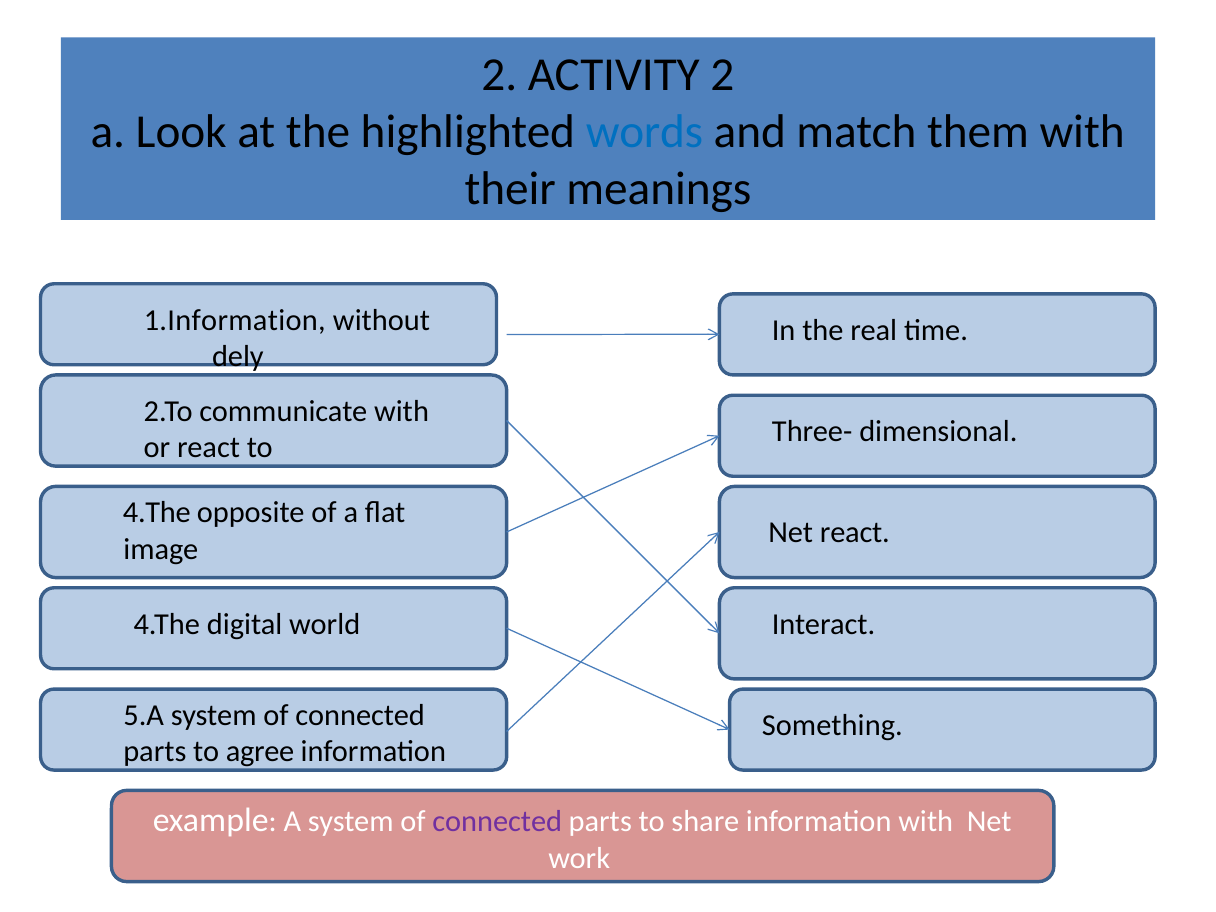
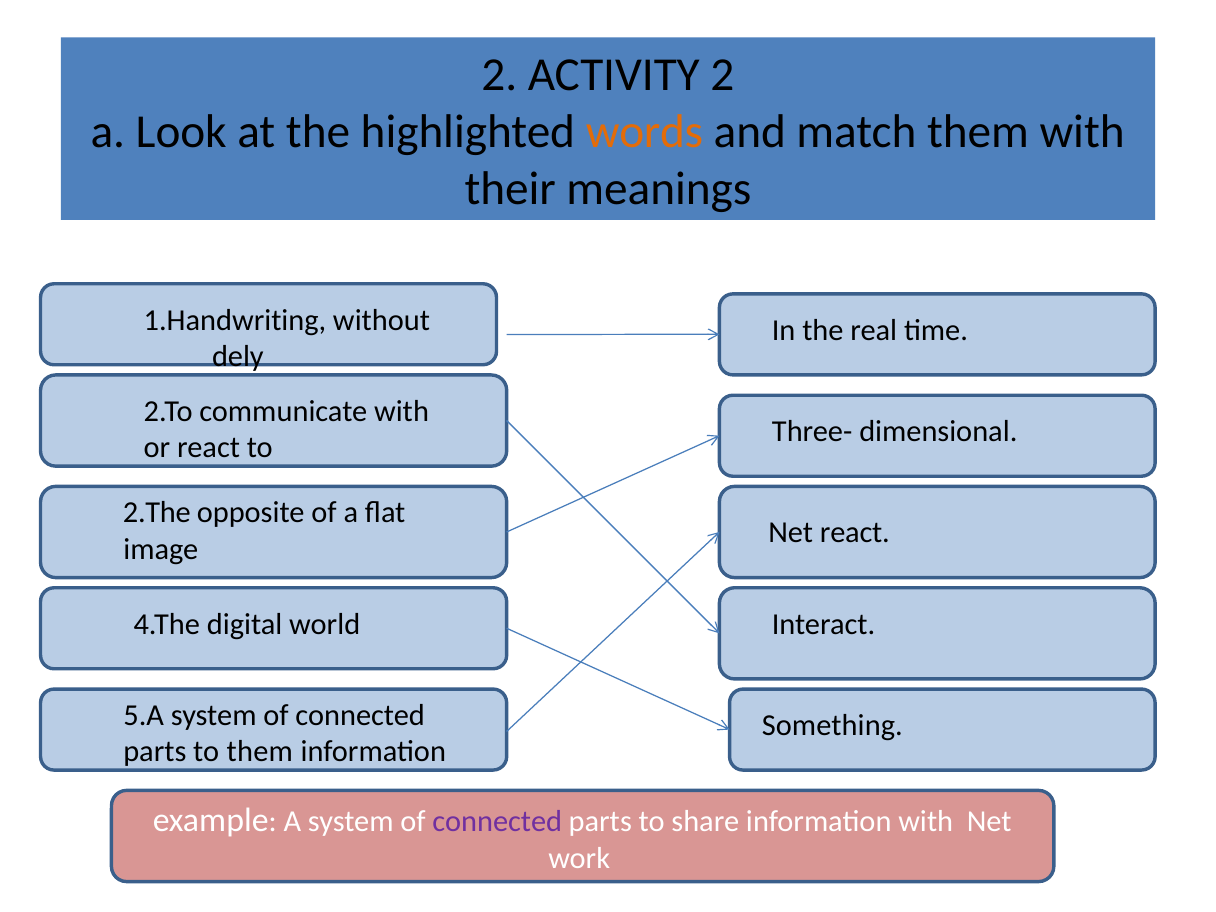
words colour: blue -> orange (645, 132)
1.Information: 1.Information -> 1.Handwriting (235, 320)
4.The: 4.The -> 2.The (157, 513)
to agree: agree -> them (260, 752)
